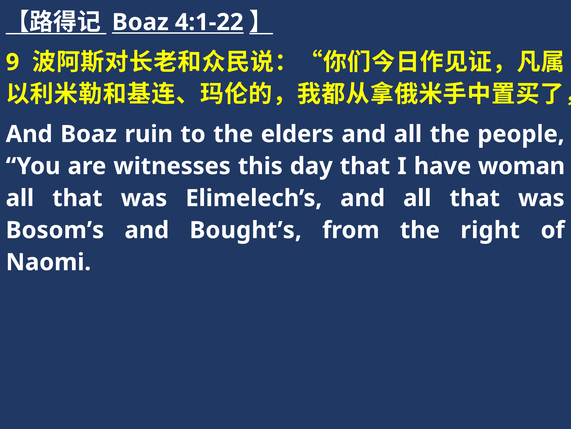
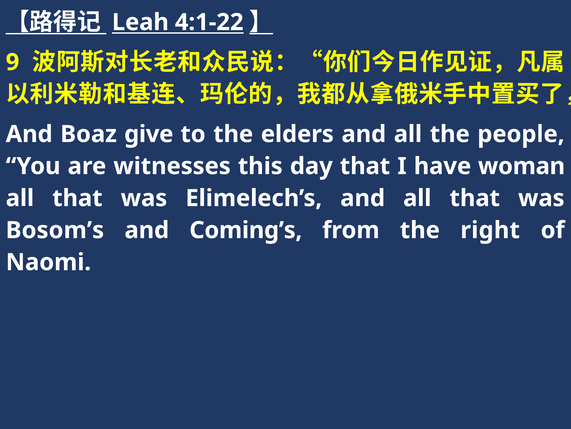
Boaz: Boaz -> Leah (140, 22)
ruin: ruin -> give (149, 134)
Bought’s: Bought’s -> Coming’s (246, 230)
